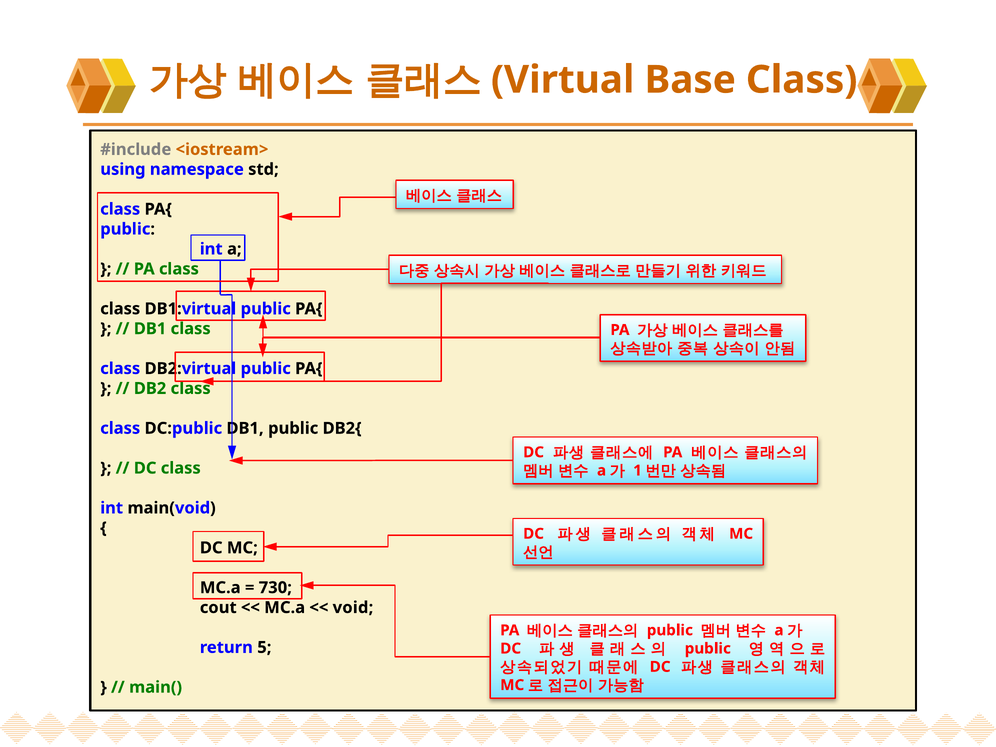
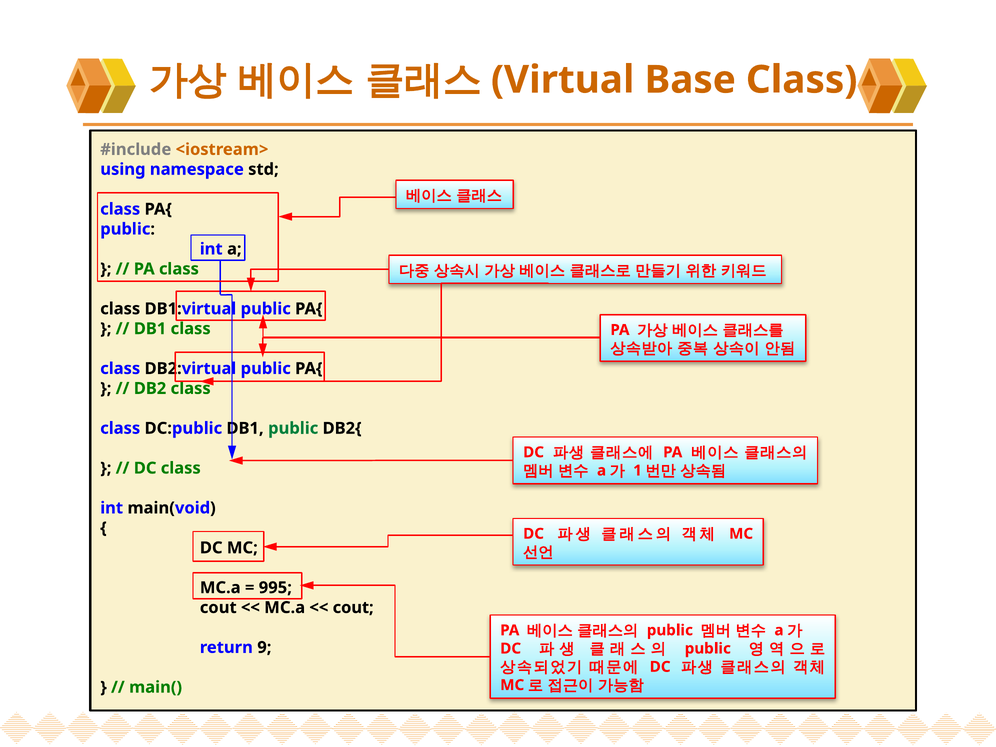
public colour: black -> green (293, 428)
730: 730 -> 995 (275, 588)
void: void -> cout (353, 608)
5: 5 -> 9 (264, 647)
